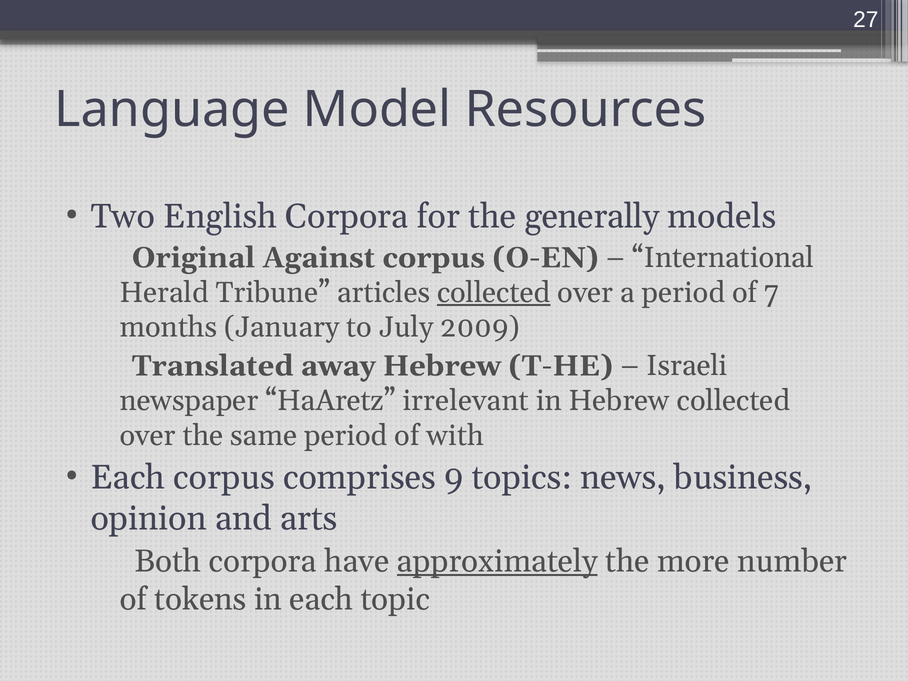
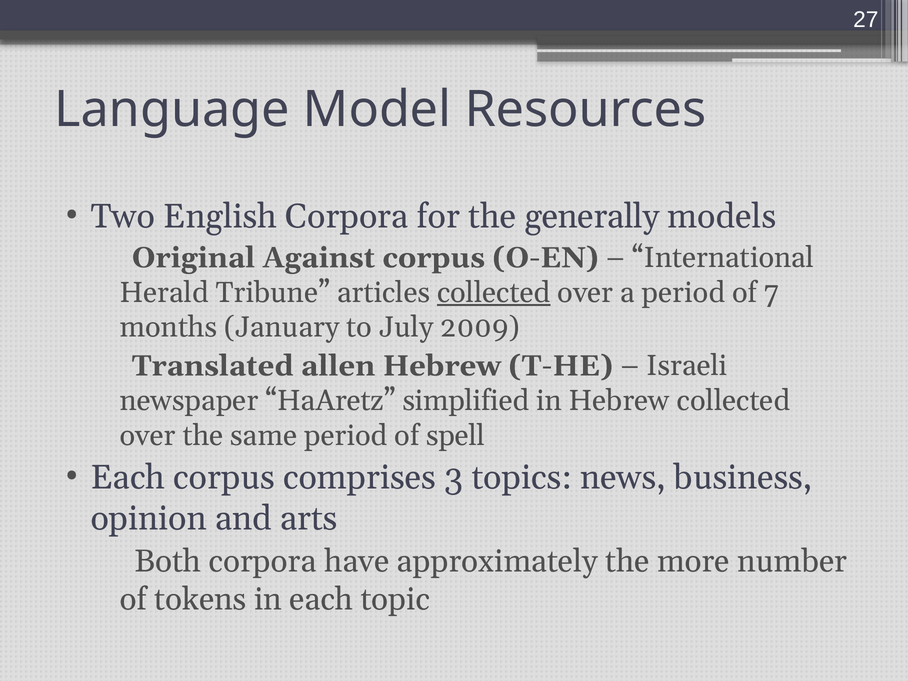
away: away -> allen (338, 366)
irrelevant: irrelevant -> simplified (466, 401)
with: with -> spell (456, 435)
9: 9 -> 3 (454, 477)
approximately underline: present -> none (497, 561)
